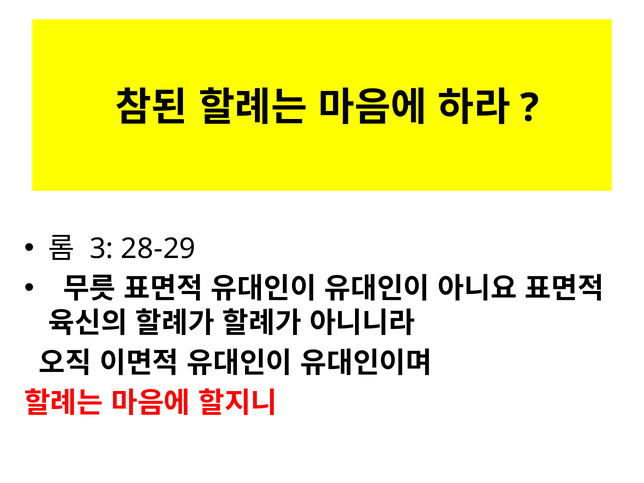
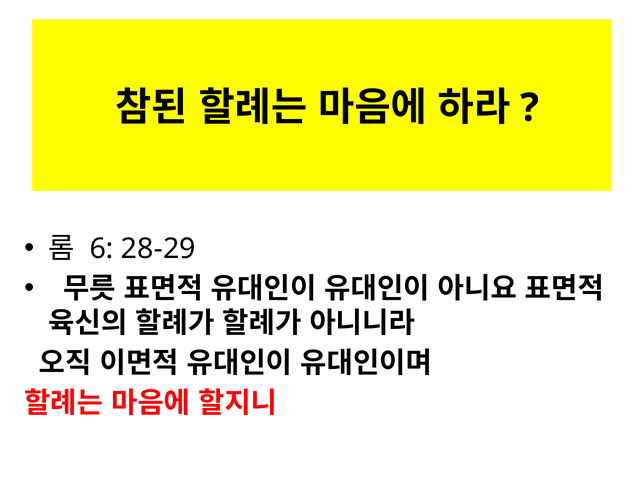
3: 3 -> 6 (102, 249)
